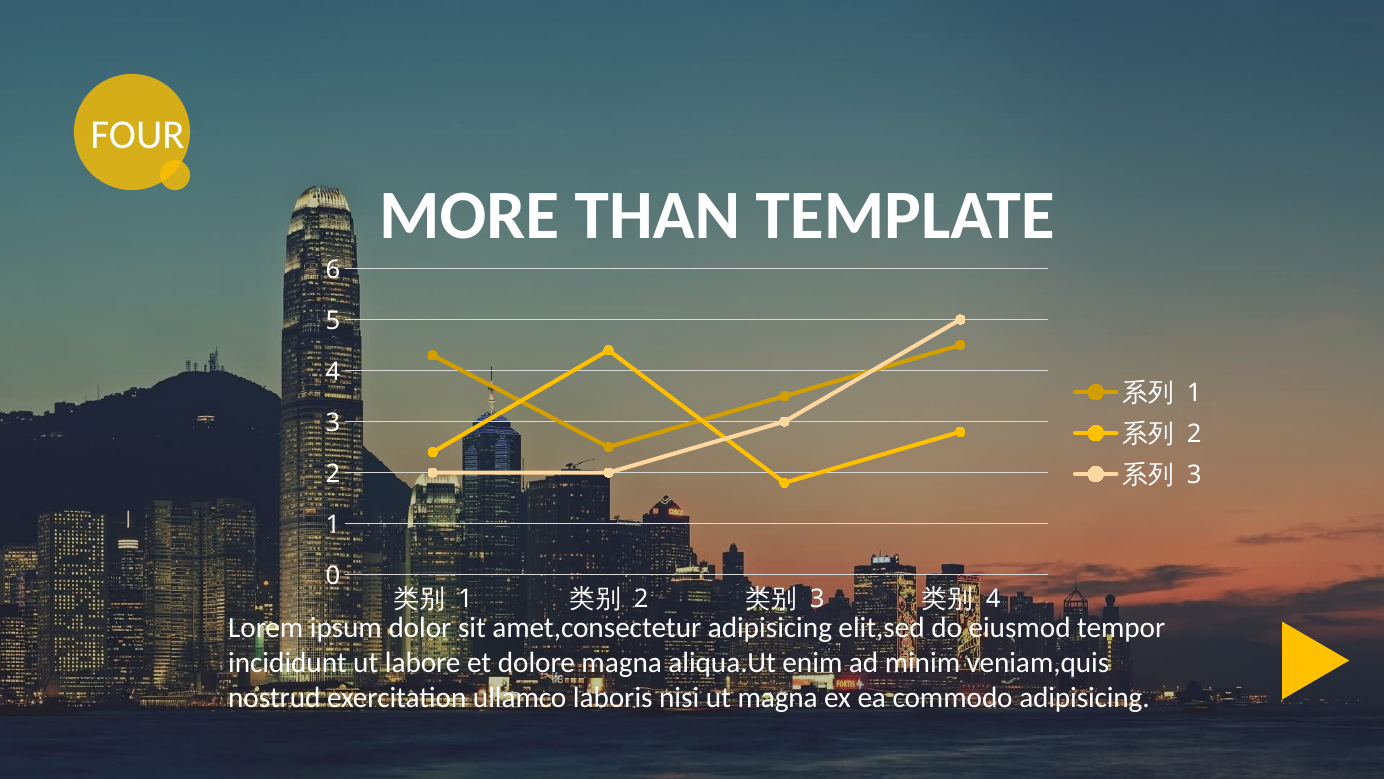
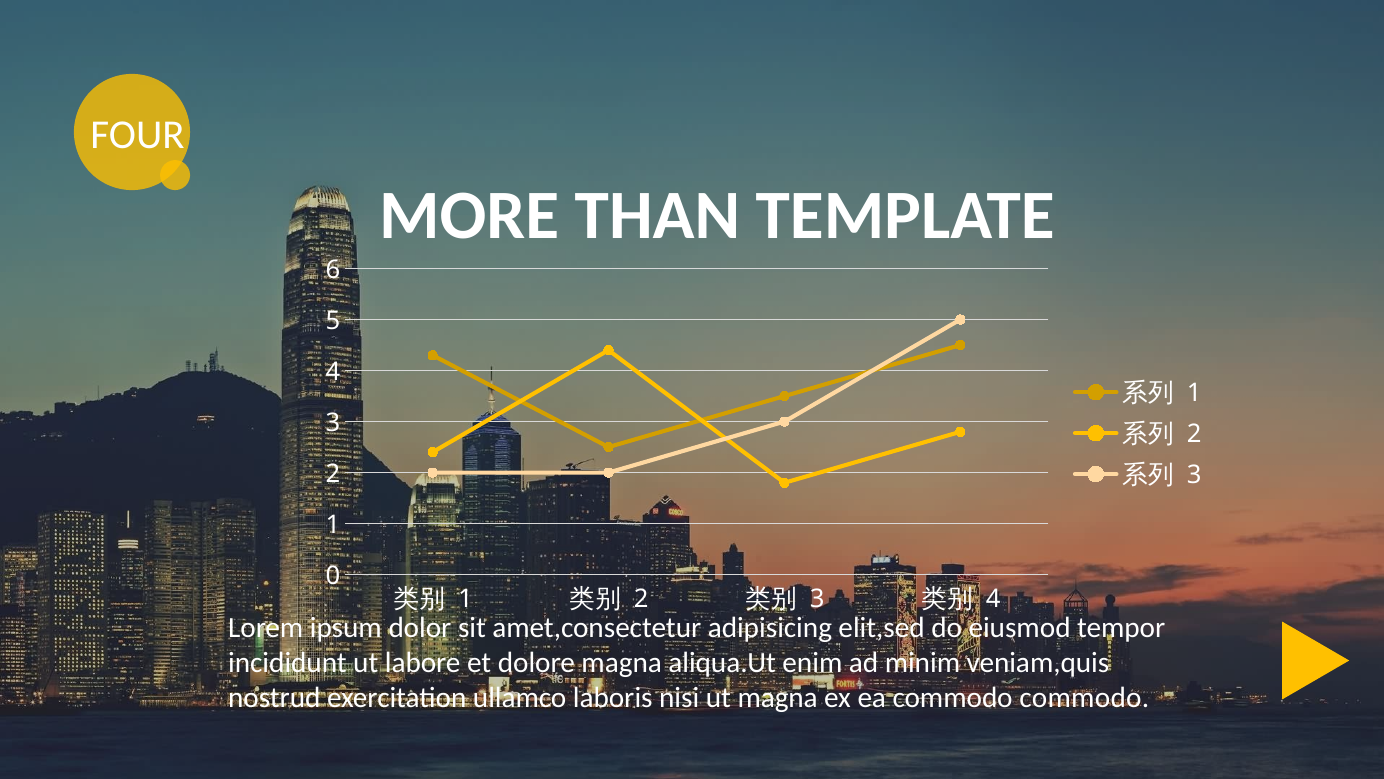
commodo adipisicing: adipisicing -> commodo (1084, 697)
